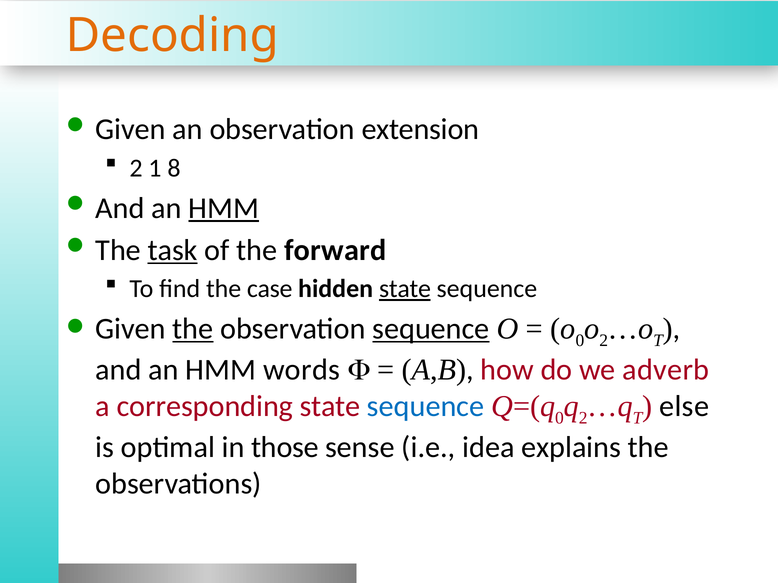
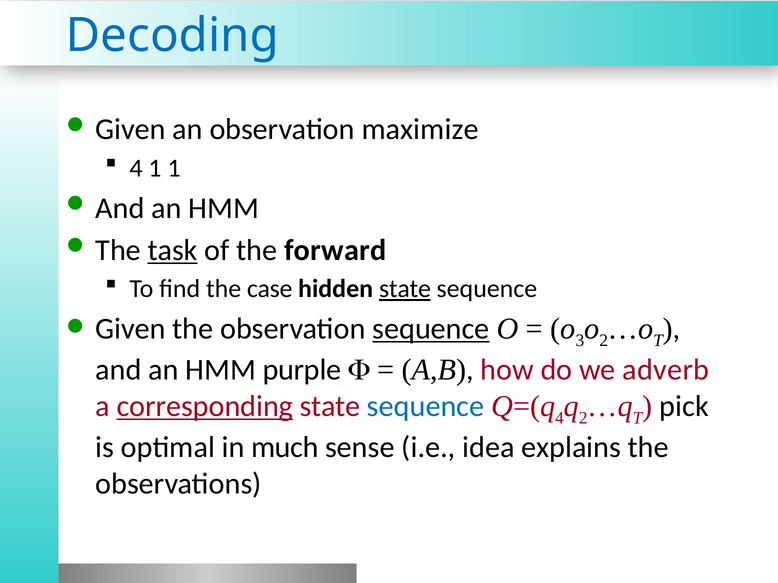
Decoding colour: orange -> blue (172, 35)
extension: extension -> maximize (420, 130)
2: 2 -> 4 (136, 168)
1 8: 8 -> 1 (174, 168)
HMM underline: present -> none (224, 208)
the underline: present -> none (193, 329)
o 0: 0 -> 3 (580, 341)
words: words -> purple (302, 370)
corresponding underline: none -> present (205, 407)
0: 0 -> 4 (559, 418)
else: else -> pick (684, 407)
those: those -> much (285, 448)
